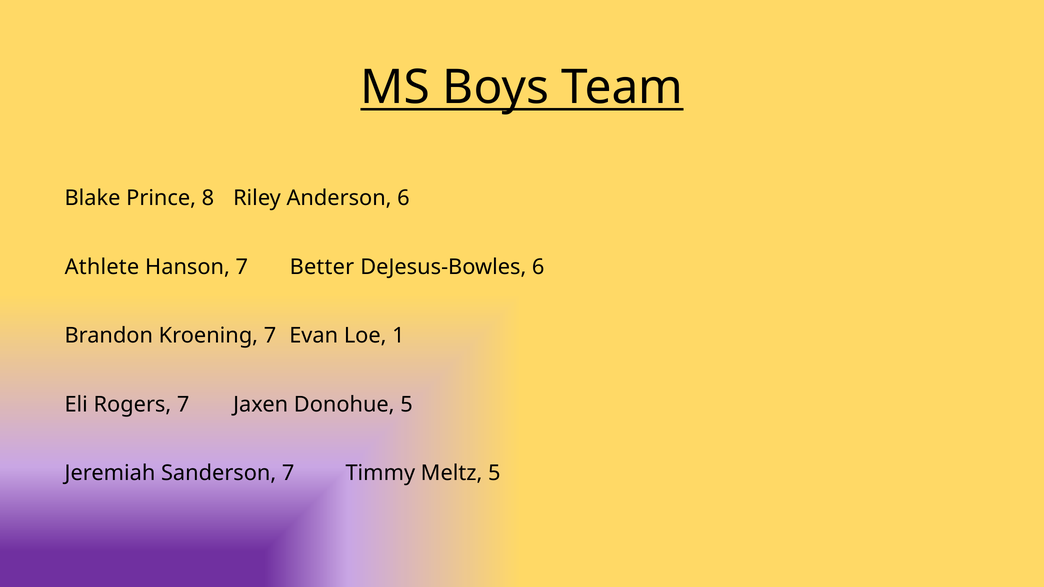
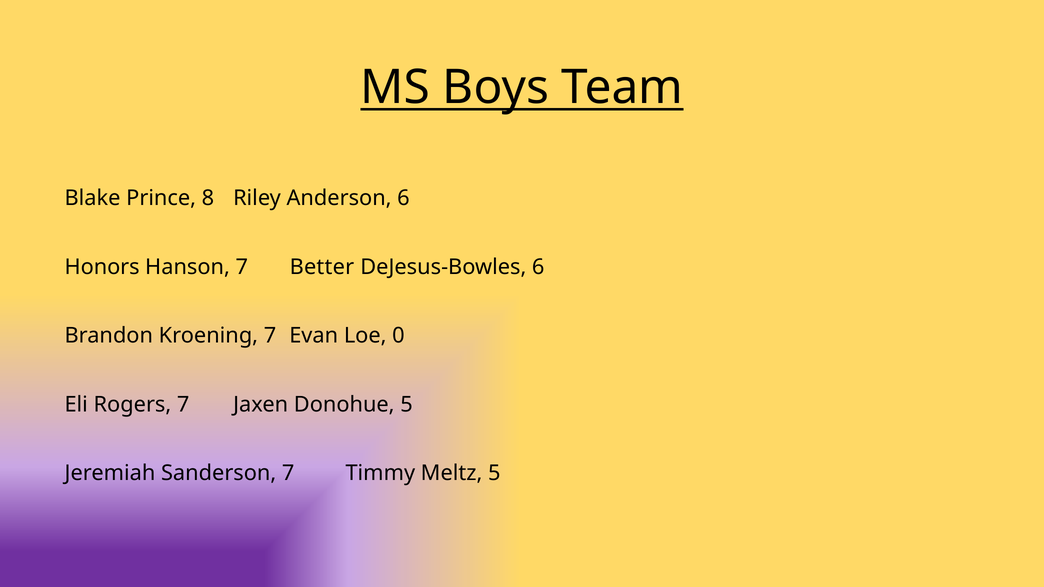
Athlete: Athlete -> Honors (102, 267)
1: 1 -> 0 (398, 336)
